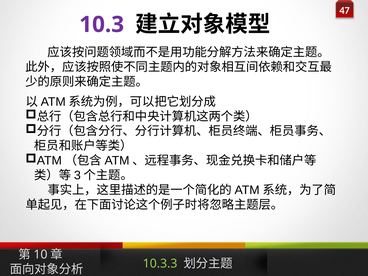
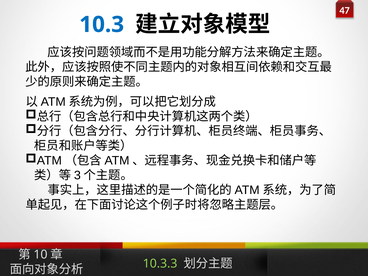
10.3 colour: purple -> blue (102, 25)
